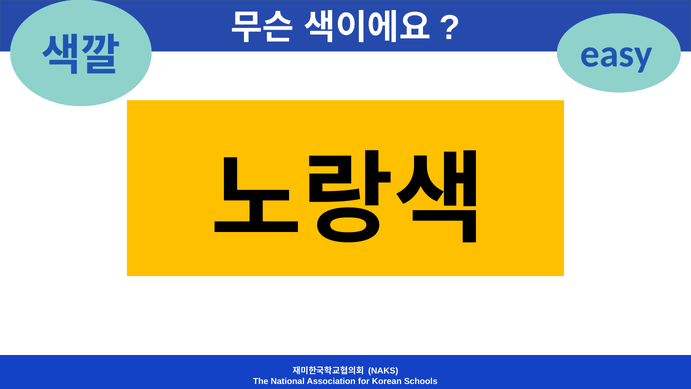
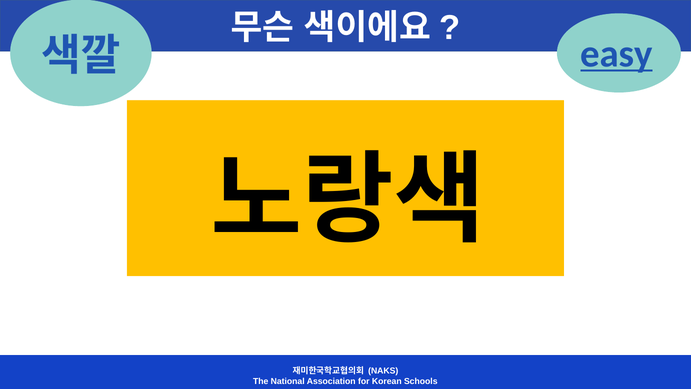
easy underline: none -> present (616, 54)
